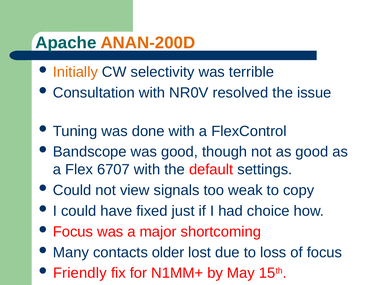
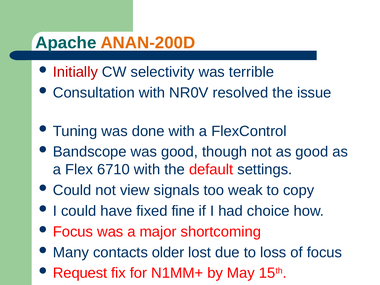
Initially colour: orange -> red (75, 72)
6707: 6707 -> 6710 (114, 170)
just: just -> fine (183, 211)
Friendly: Friendly -> Request (80, 273)
